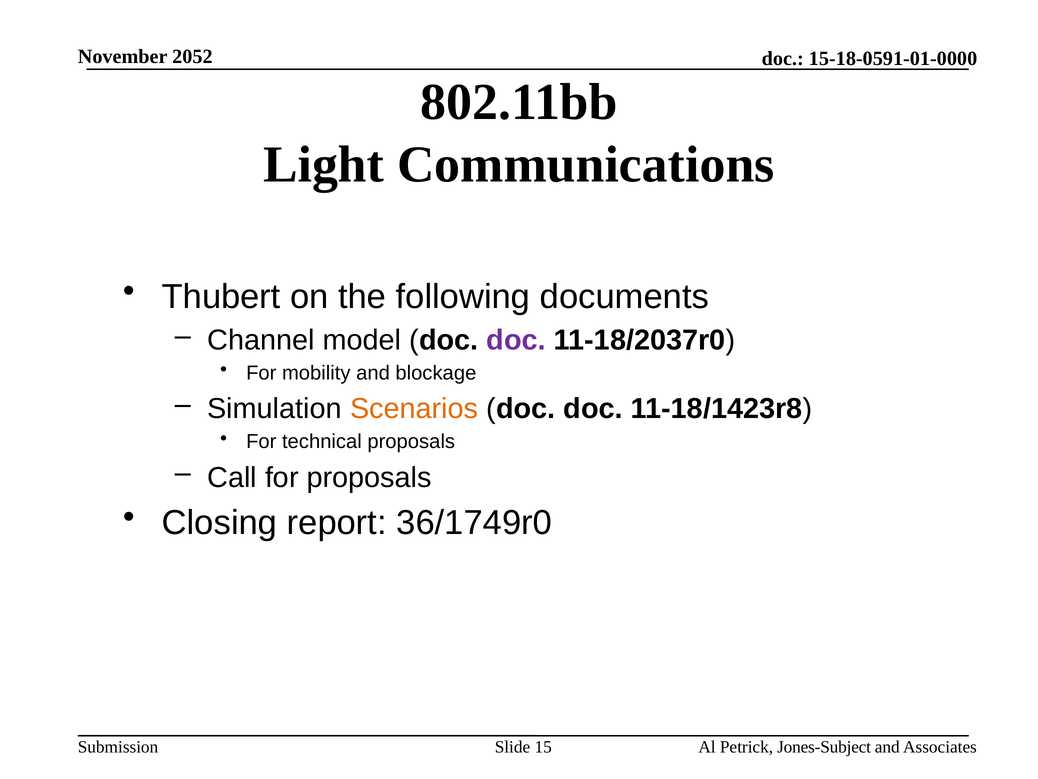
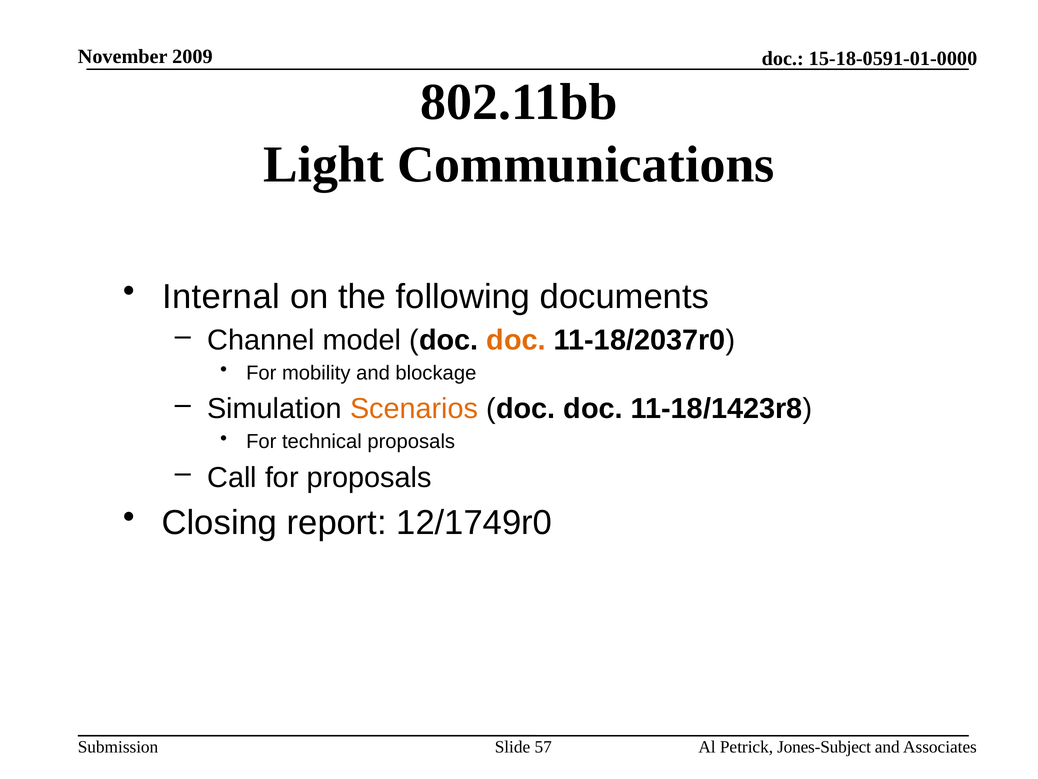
2052: 2052 -> 2009 (192, 57)
Thubert: Thubert -> Internal (221, 297)
doc colour: purple -> orange (516, 340)
36/1749r0: 36/1749r0 -> 12/1749r0 (474, 523)
15: 15 -> 57 (543, 747)
